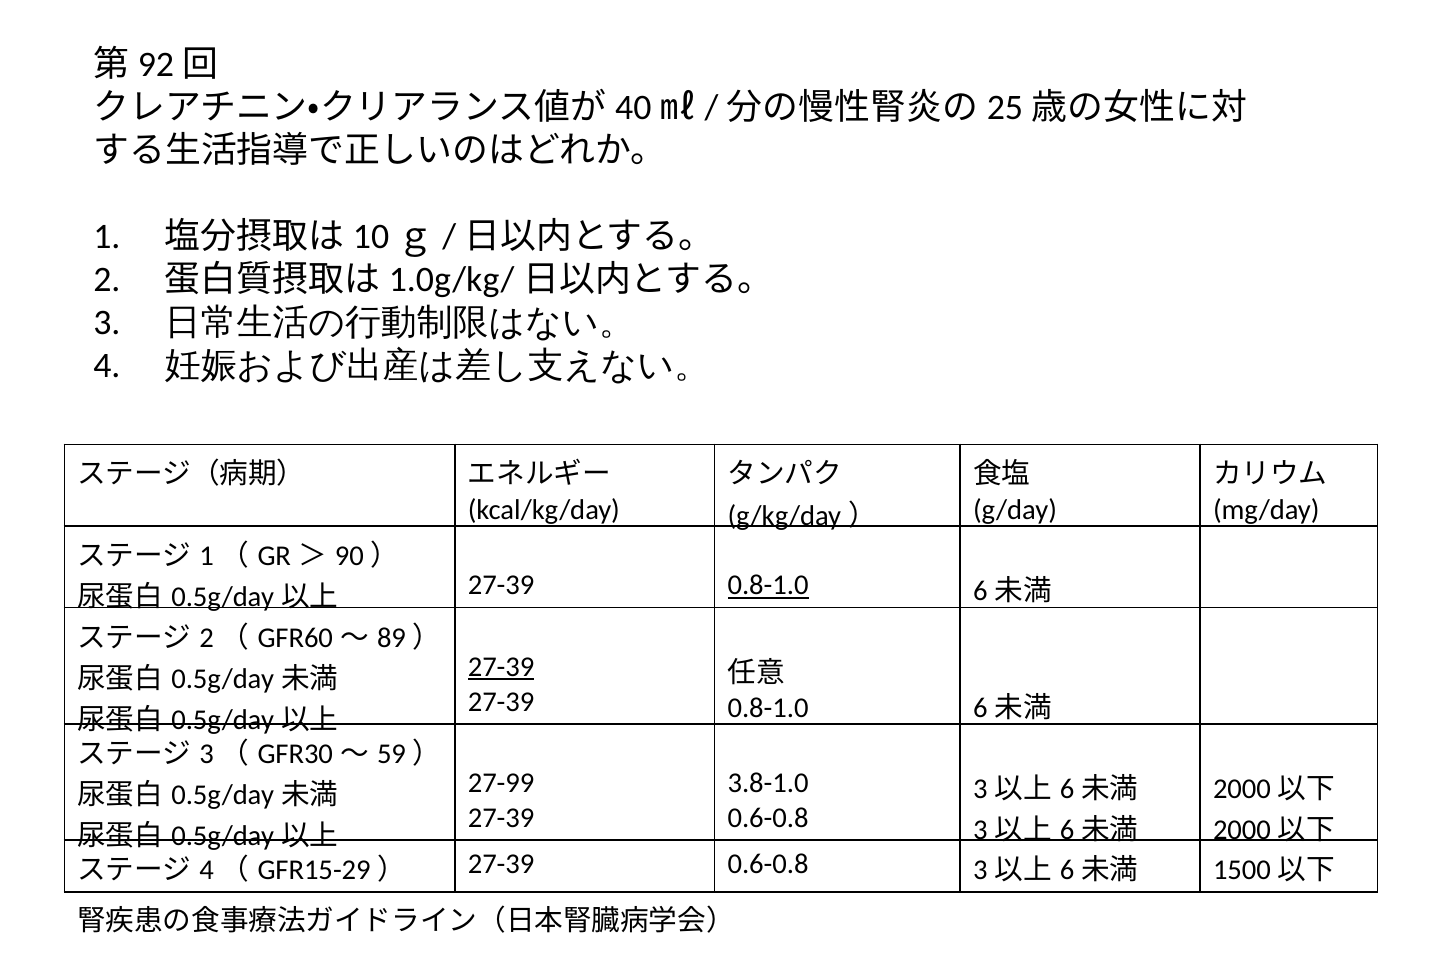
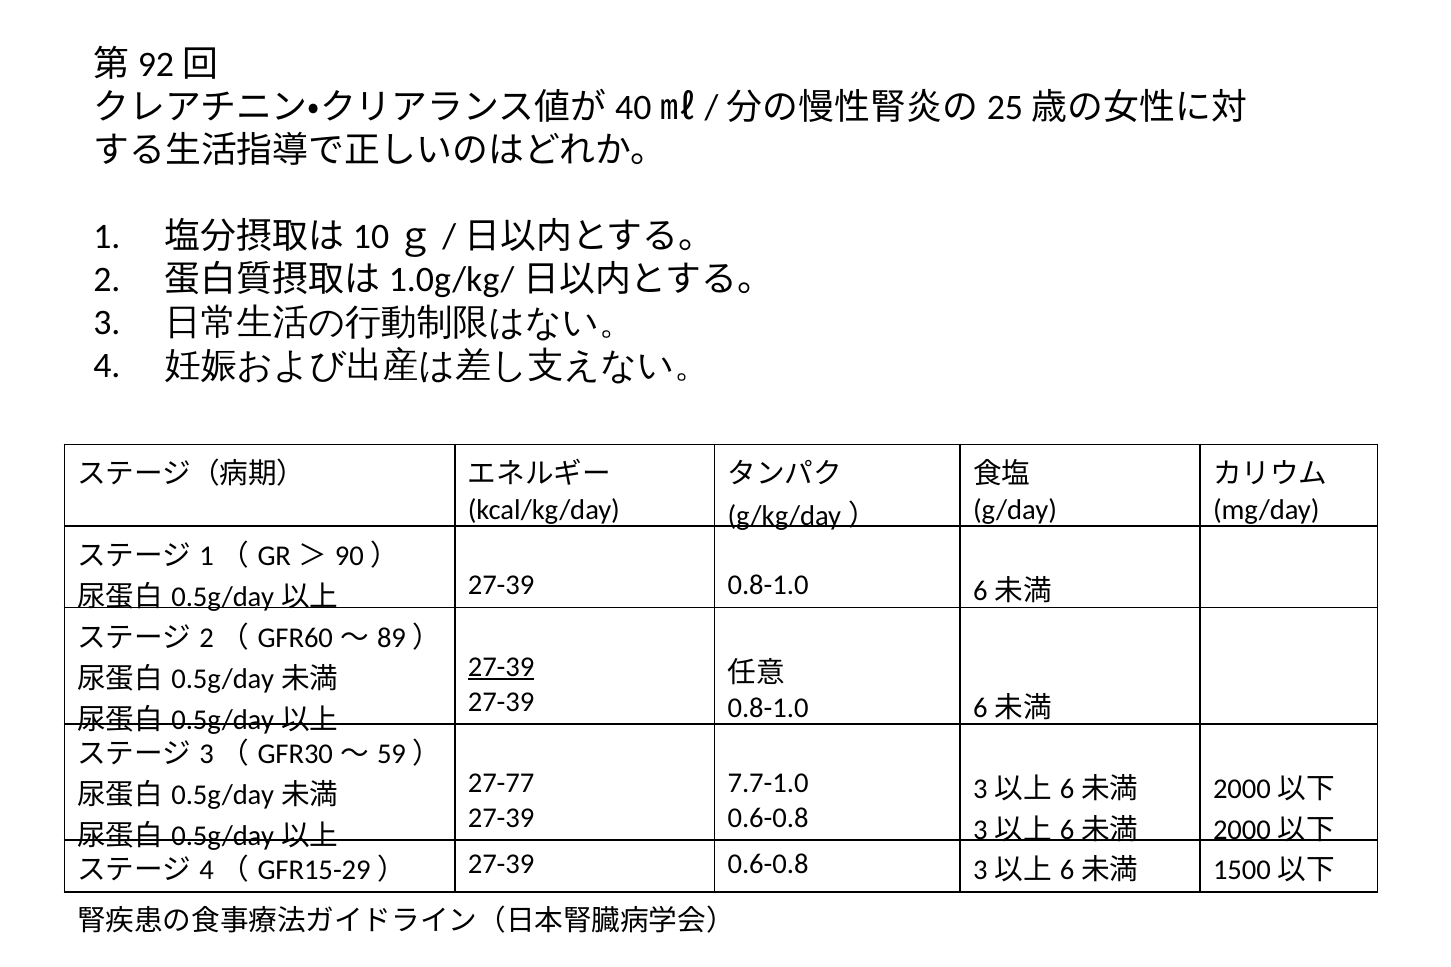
0.8-1.0 underline: present -> none (768, 586)
27-99: 27-99 -> 27-77 (501, 783)
3.8-1.0: 3.8-1.0 -> 7.7-1.0 (768, 783)
